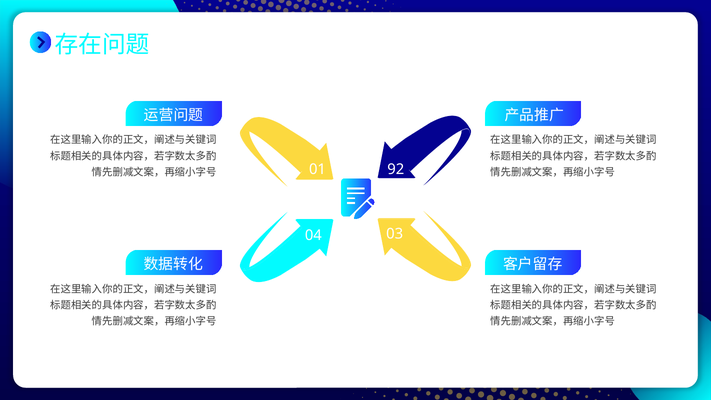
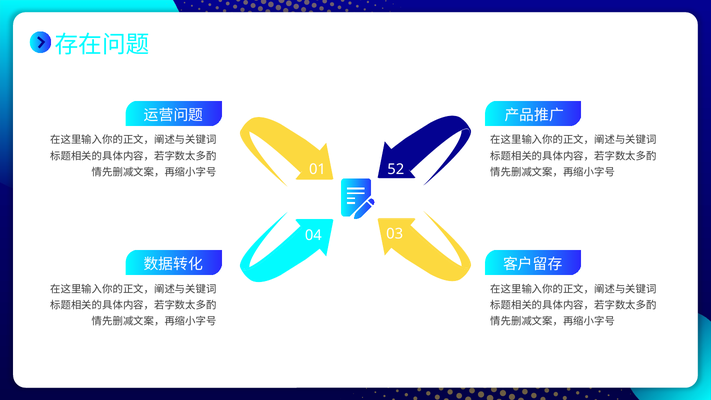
92: 92 -> 52 (396, 169)
